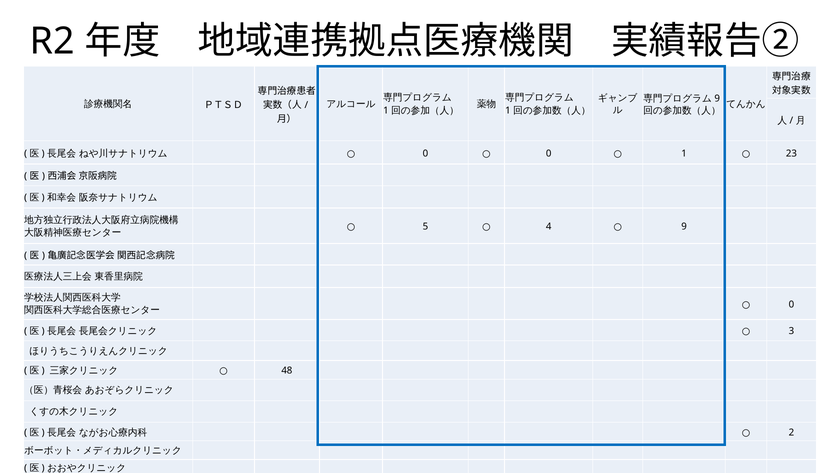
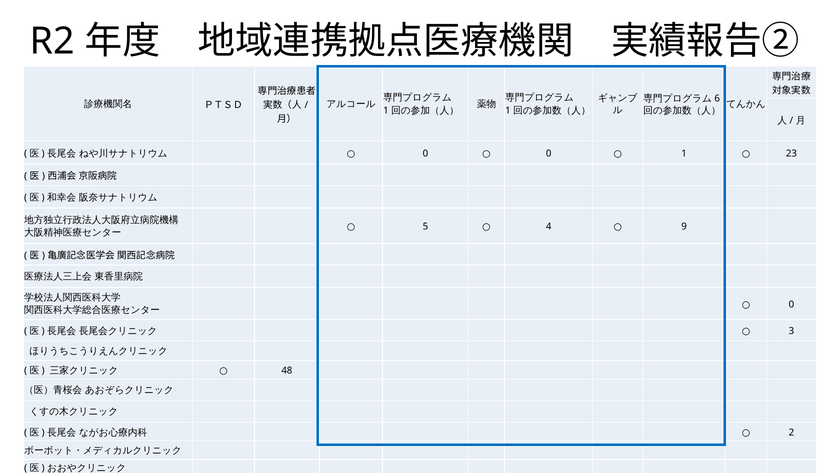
9: 9 -> 6 (717, 98)
